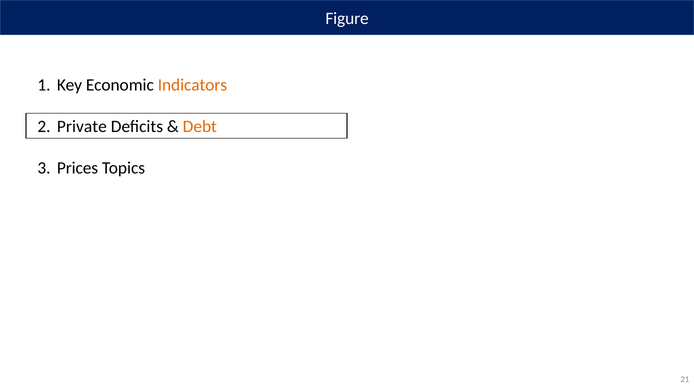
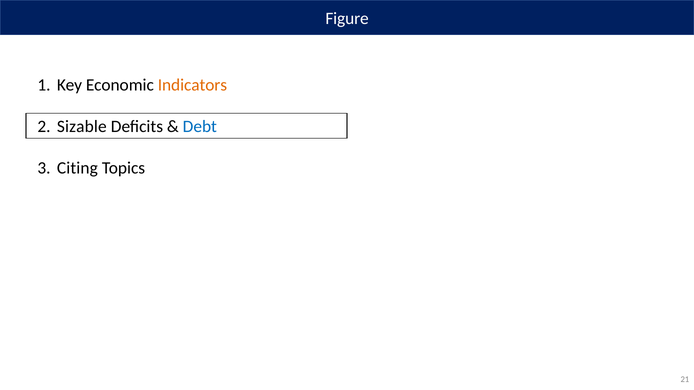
Private: Private -> Sizable (82, 127)
Debt colour: orange -> blue (200, 127)
Prices: Prices -> Citing (77, 168)
